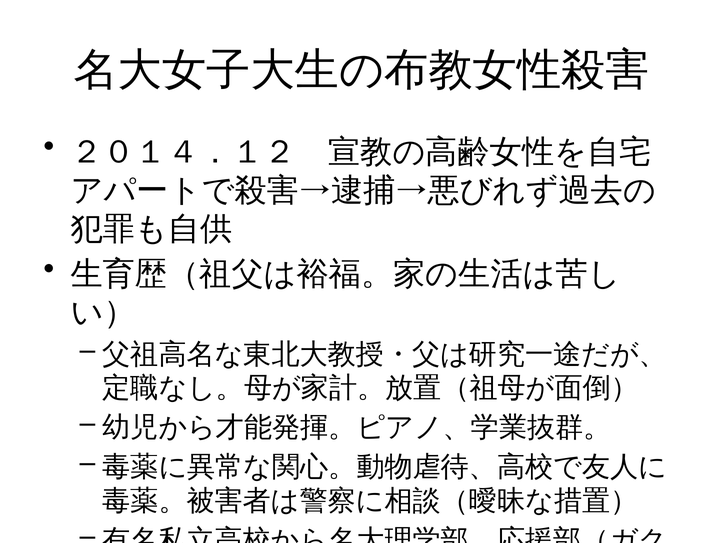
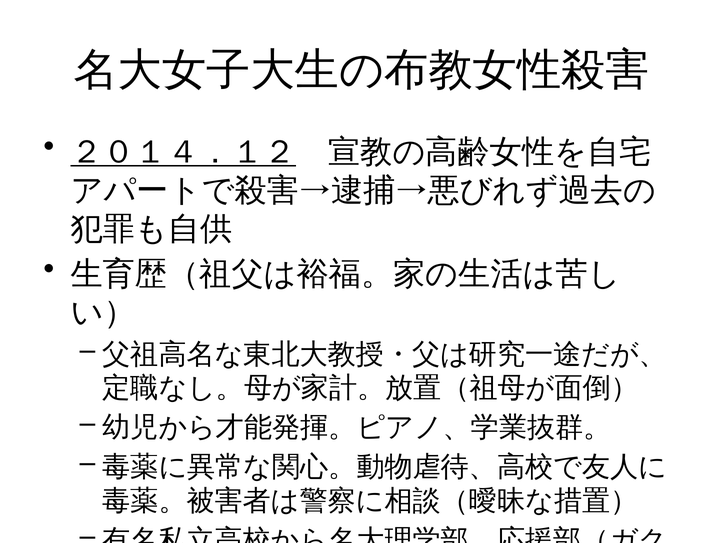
２０１４．１２ underline: none -> present (183, 152)
